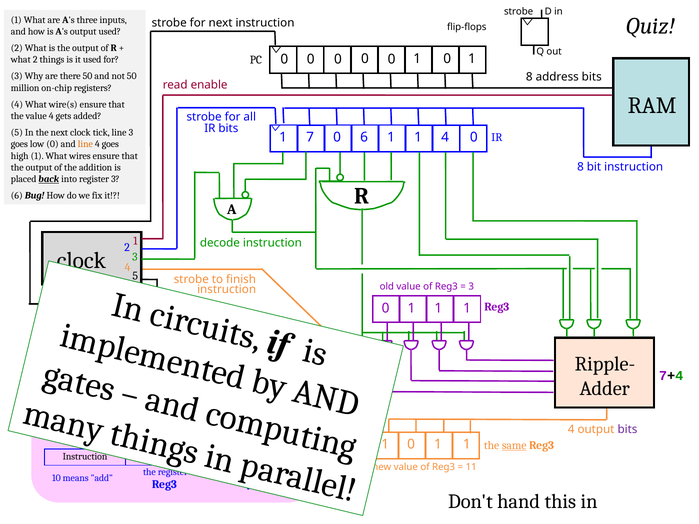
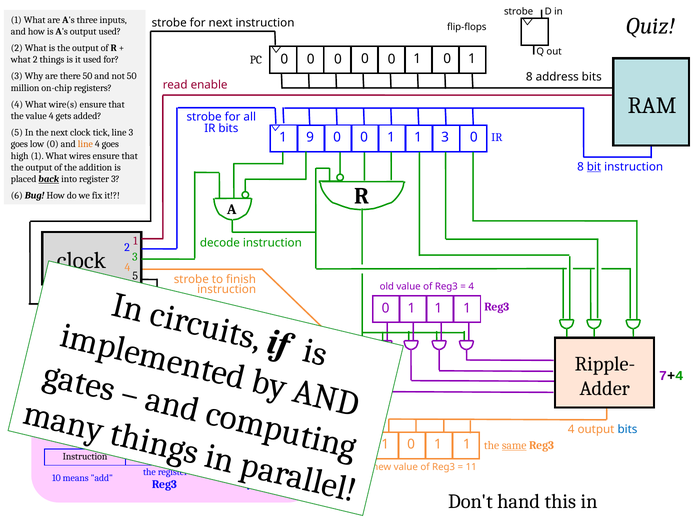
7: 7 -> 9 (310, 137)
6: 6 -> 0 (364, 137)
1 1 4: 4 -> 3 (445, 138)
bit underline: none -> present (594, 167)
3: 3 -> 4 (471, 287)
bits colour: purple -> blue (627, 430)
